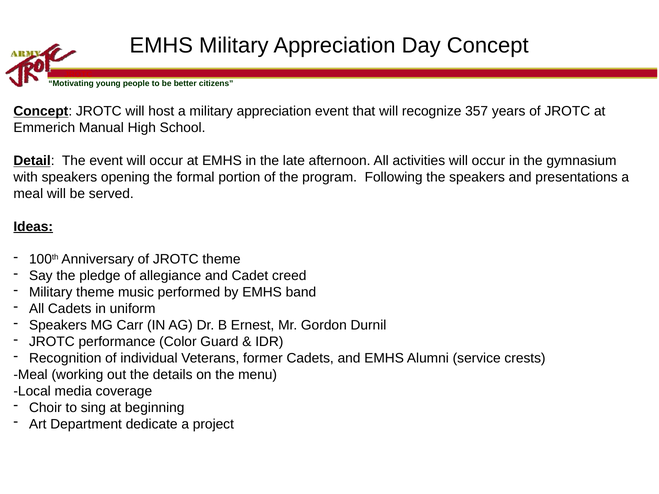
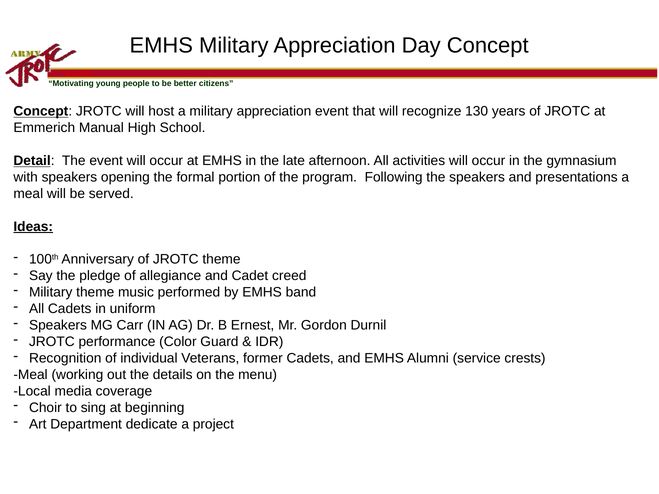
357: 357 -> 130 (477, 111)
